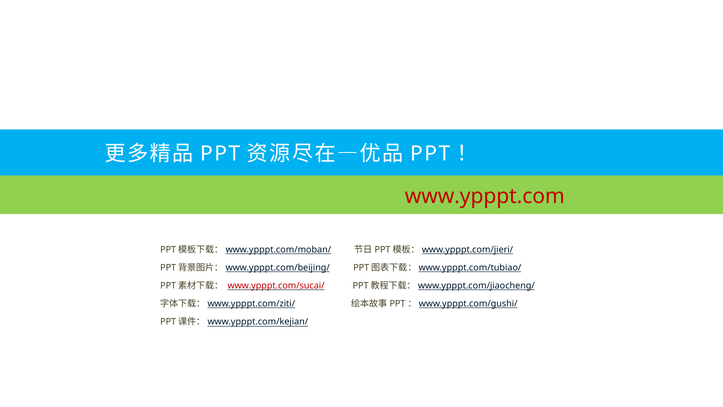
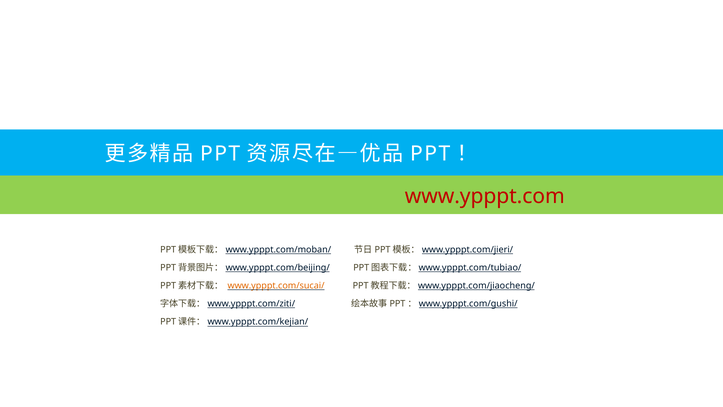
www.ypppt.com/sucai/ colour: red -> orange (276, 286)
